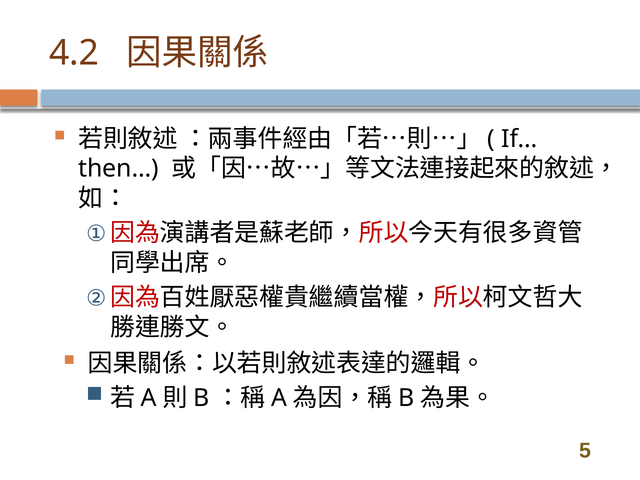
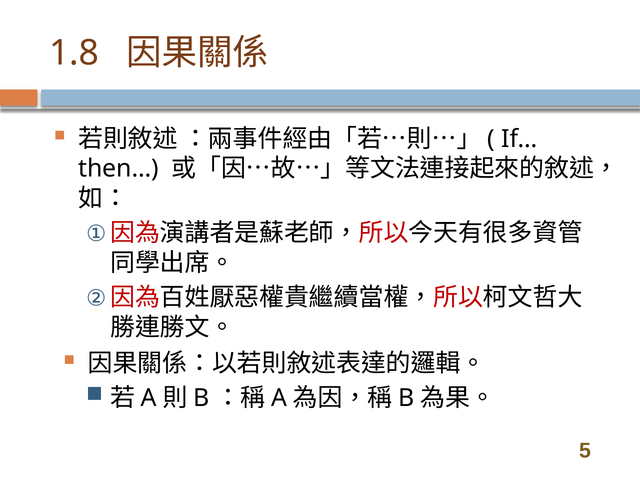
4.2: 4.2 -> 1.8 (74, 53)
